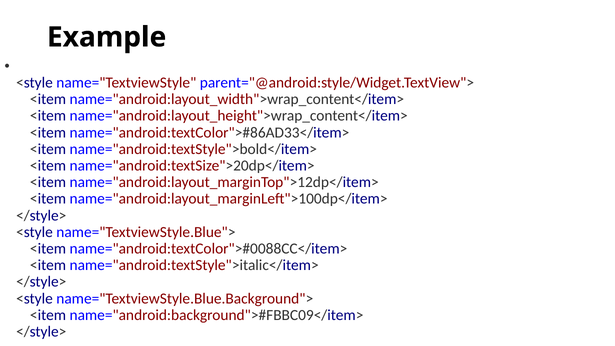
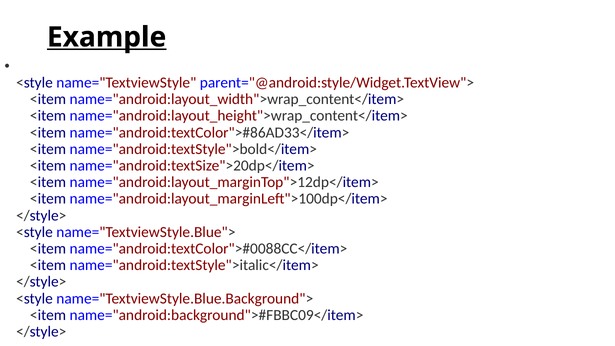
Example underline: none -> present (107, 37)
